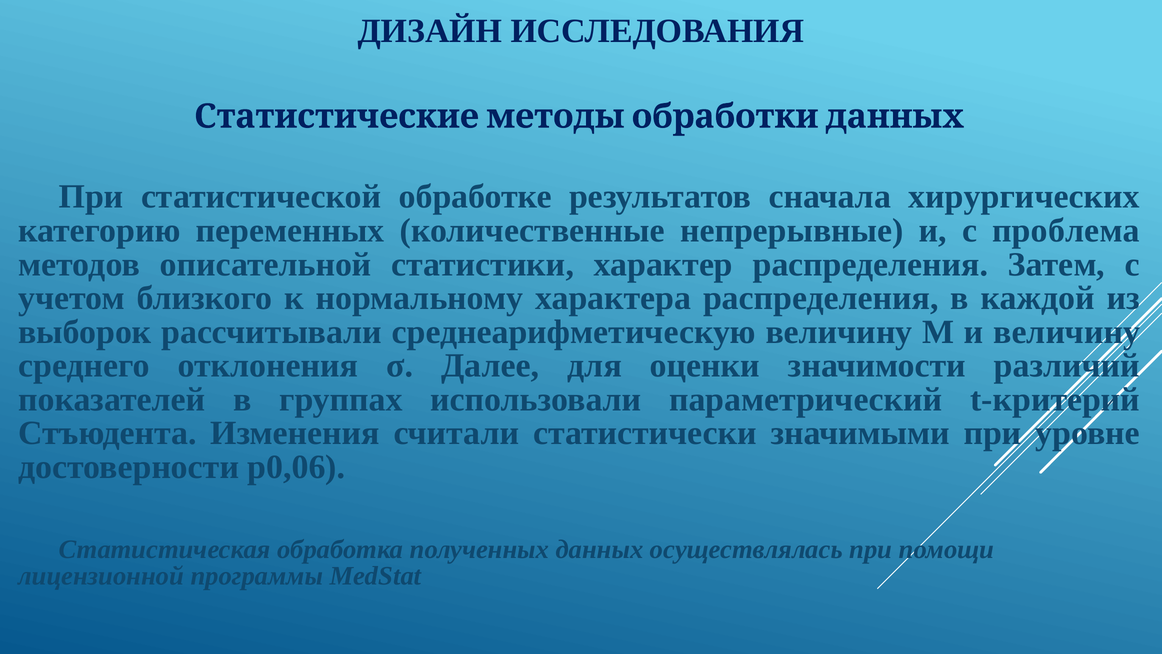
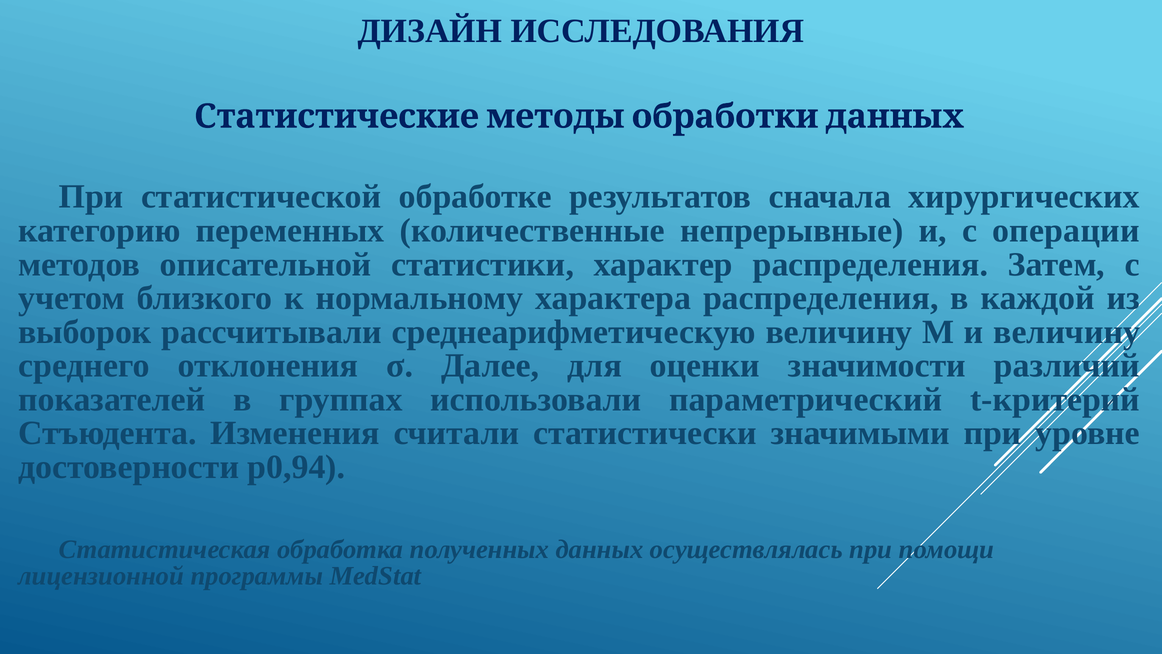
проблема: проблема -> операции (1066, 230)
p0,06: p0,06 -> p0,94 (296, 467)
